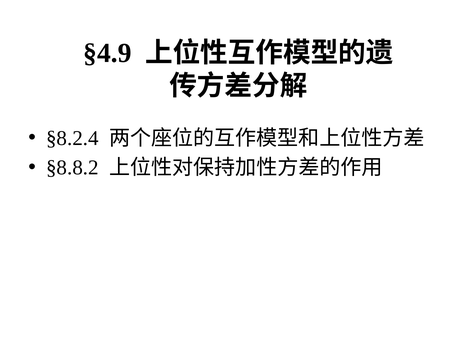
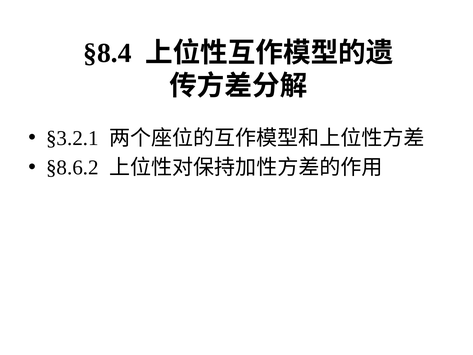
§4.9: §4.9 -> §8.4 (107, 53)
§8.2.4: §8.2.4 -> §3.2.1 (72, 138)
§8.8.2: §8.8.2 -> §8.6.2 (72, 167)
